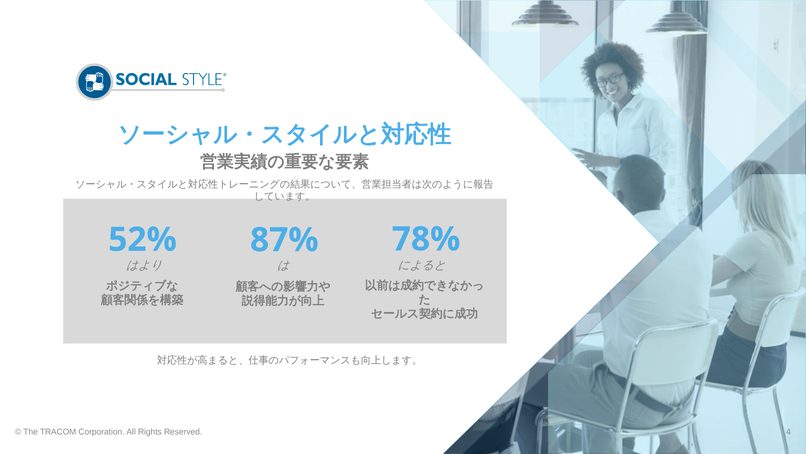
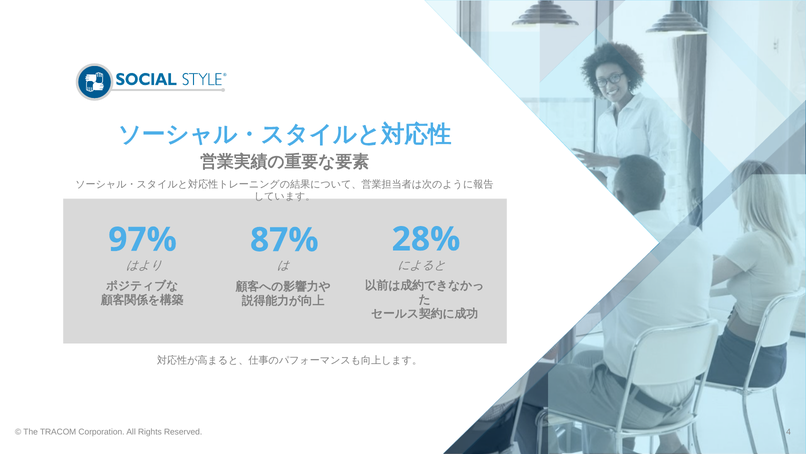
52%: 52% -> 97% (143, 239)
78%: 78% -> 28% (426, 239)
